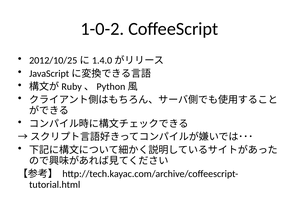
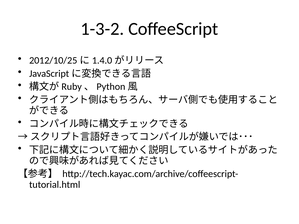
1-0-2: 1-0-2 -> 1-3-2 (102, 29)
